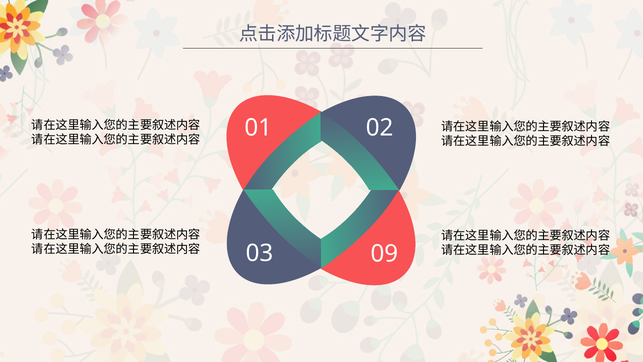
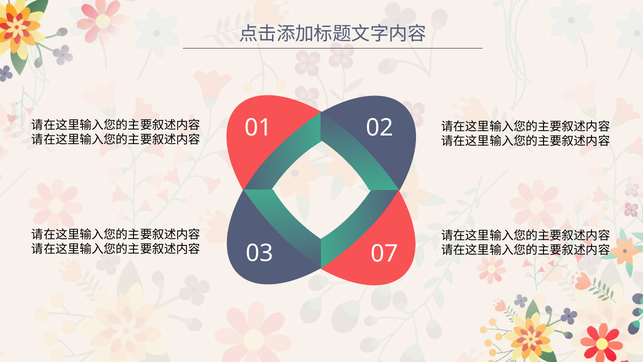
09: 09 -> 07 (384, 253)
